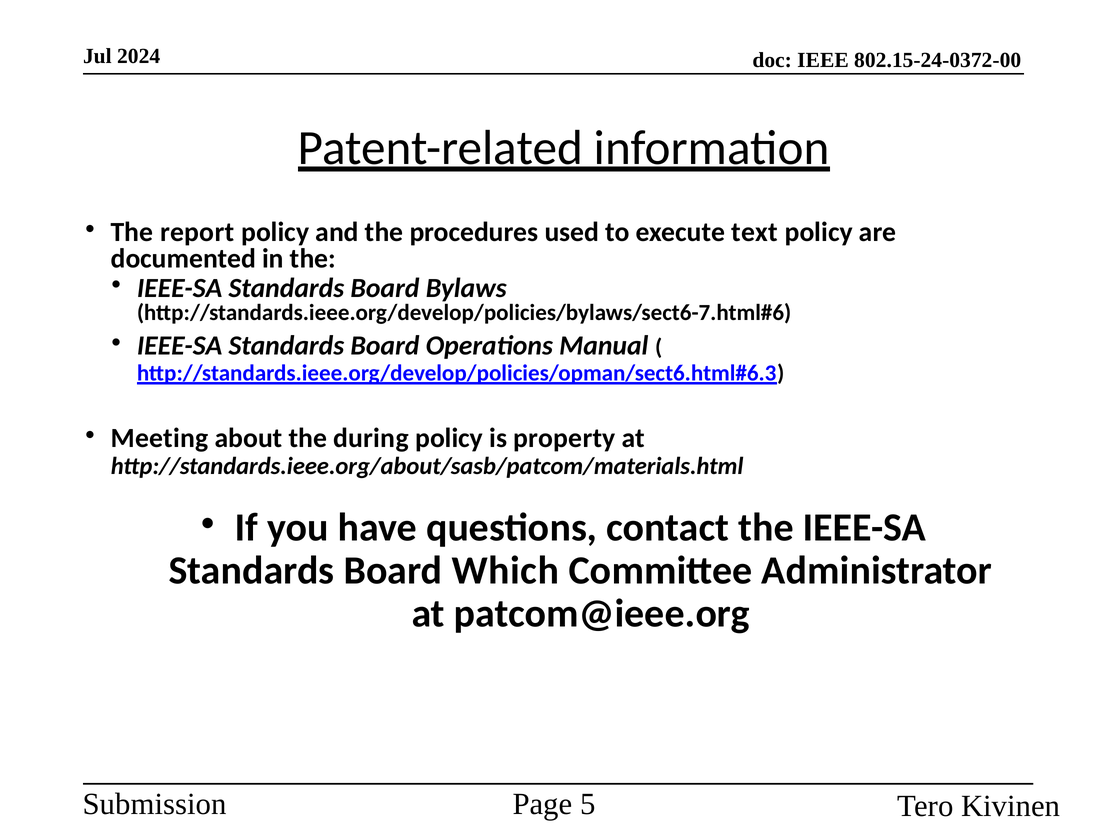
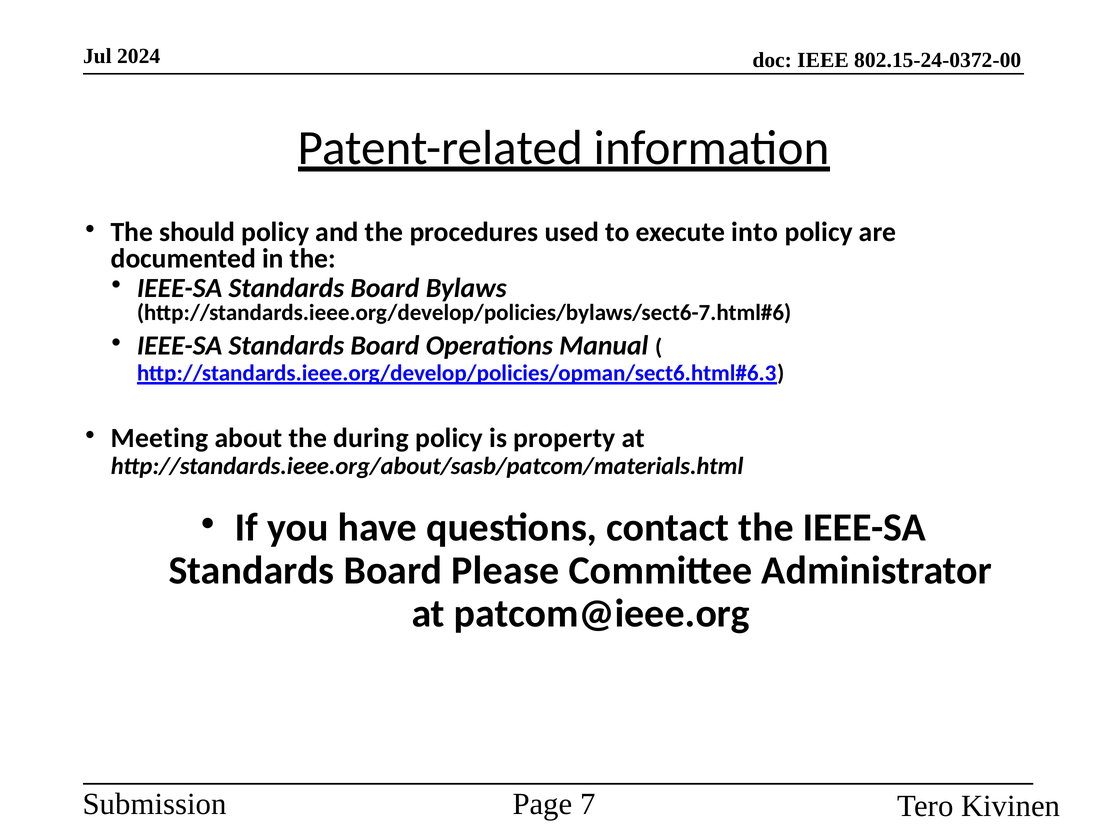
report: report -> should (197, 232)
text: text -> into (755, 232)
Which: Which -> Please (505, 571)
5: 5 -> 7 (588, 804)
